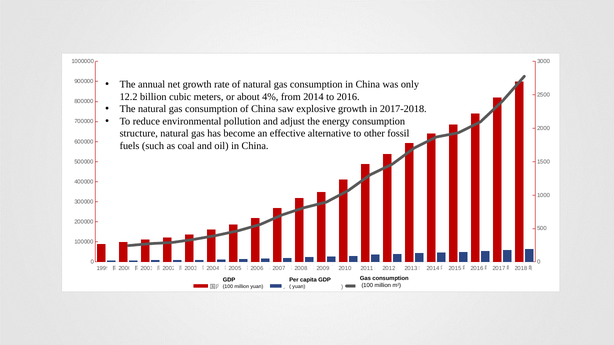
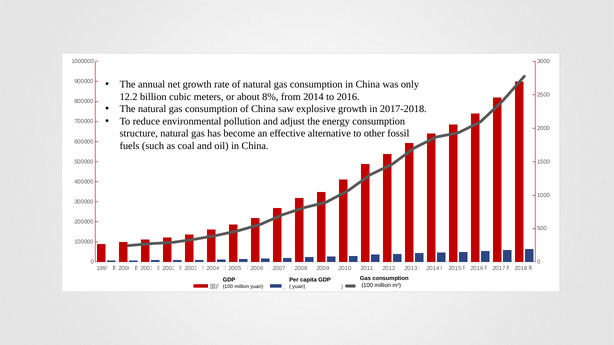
4%: 4% -> 8% (270, 97)
